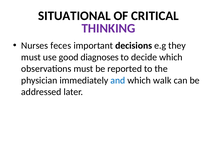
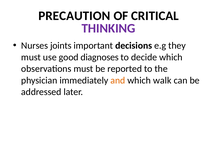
SITUATIONAL: SITUATIONAL -> PRECAUTION (74, 16)
feces: feces -> joints (61, 46)
and colour: blue -> orange (118, 80)
